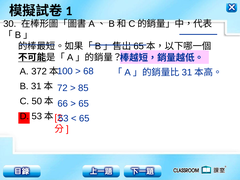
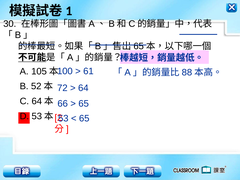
68: 68 -> 61 (88, 71)
372: 372 -> 105 (39, 71)
31: 31 -> 88 (187, 72)
B 31: 31 -> 52 (36, 86)
85: 85 -> 64 (83, 88)
C 50: 50 -> 64 (37, 101)
